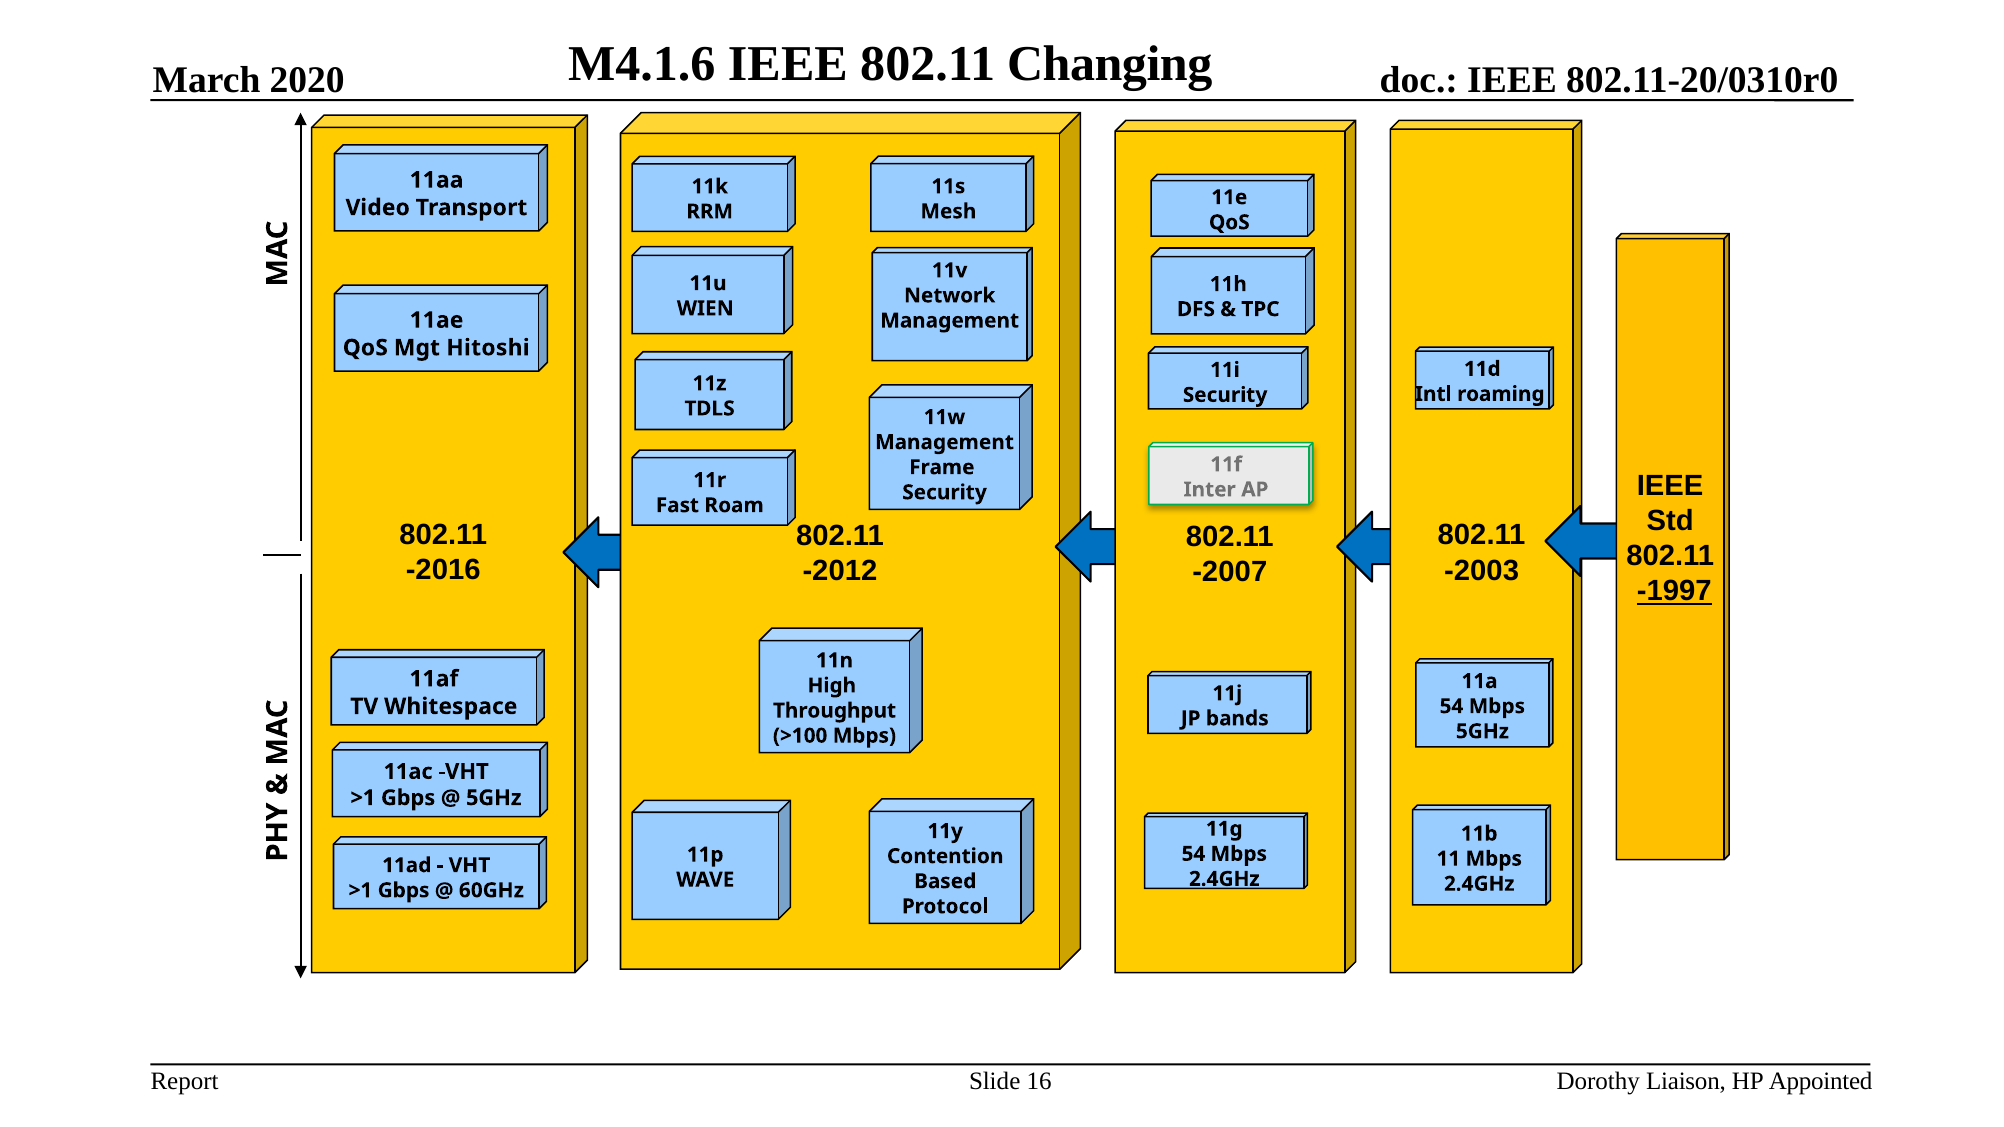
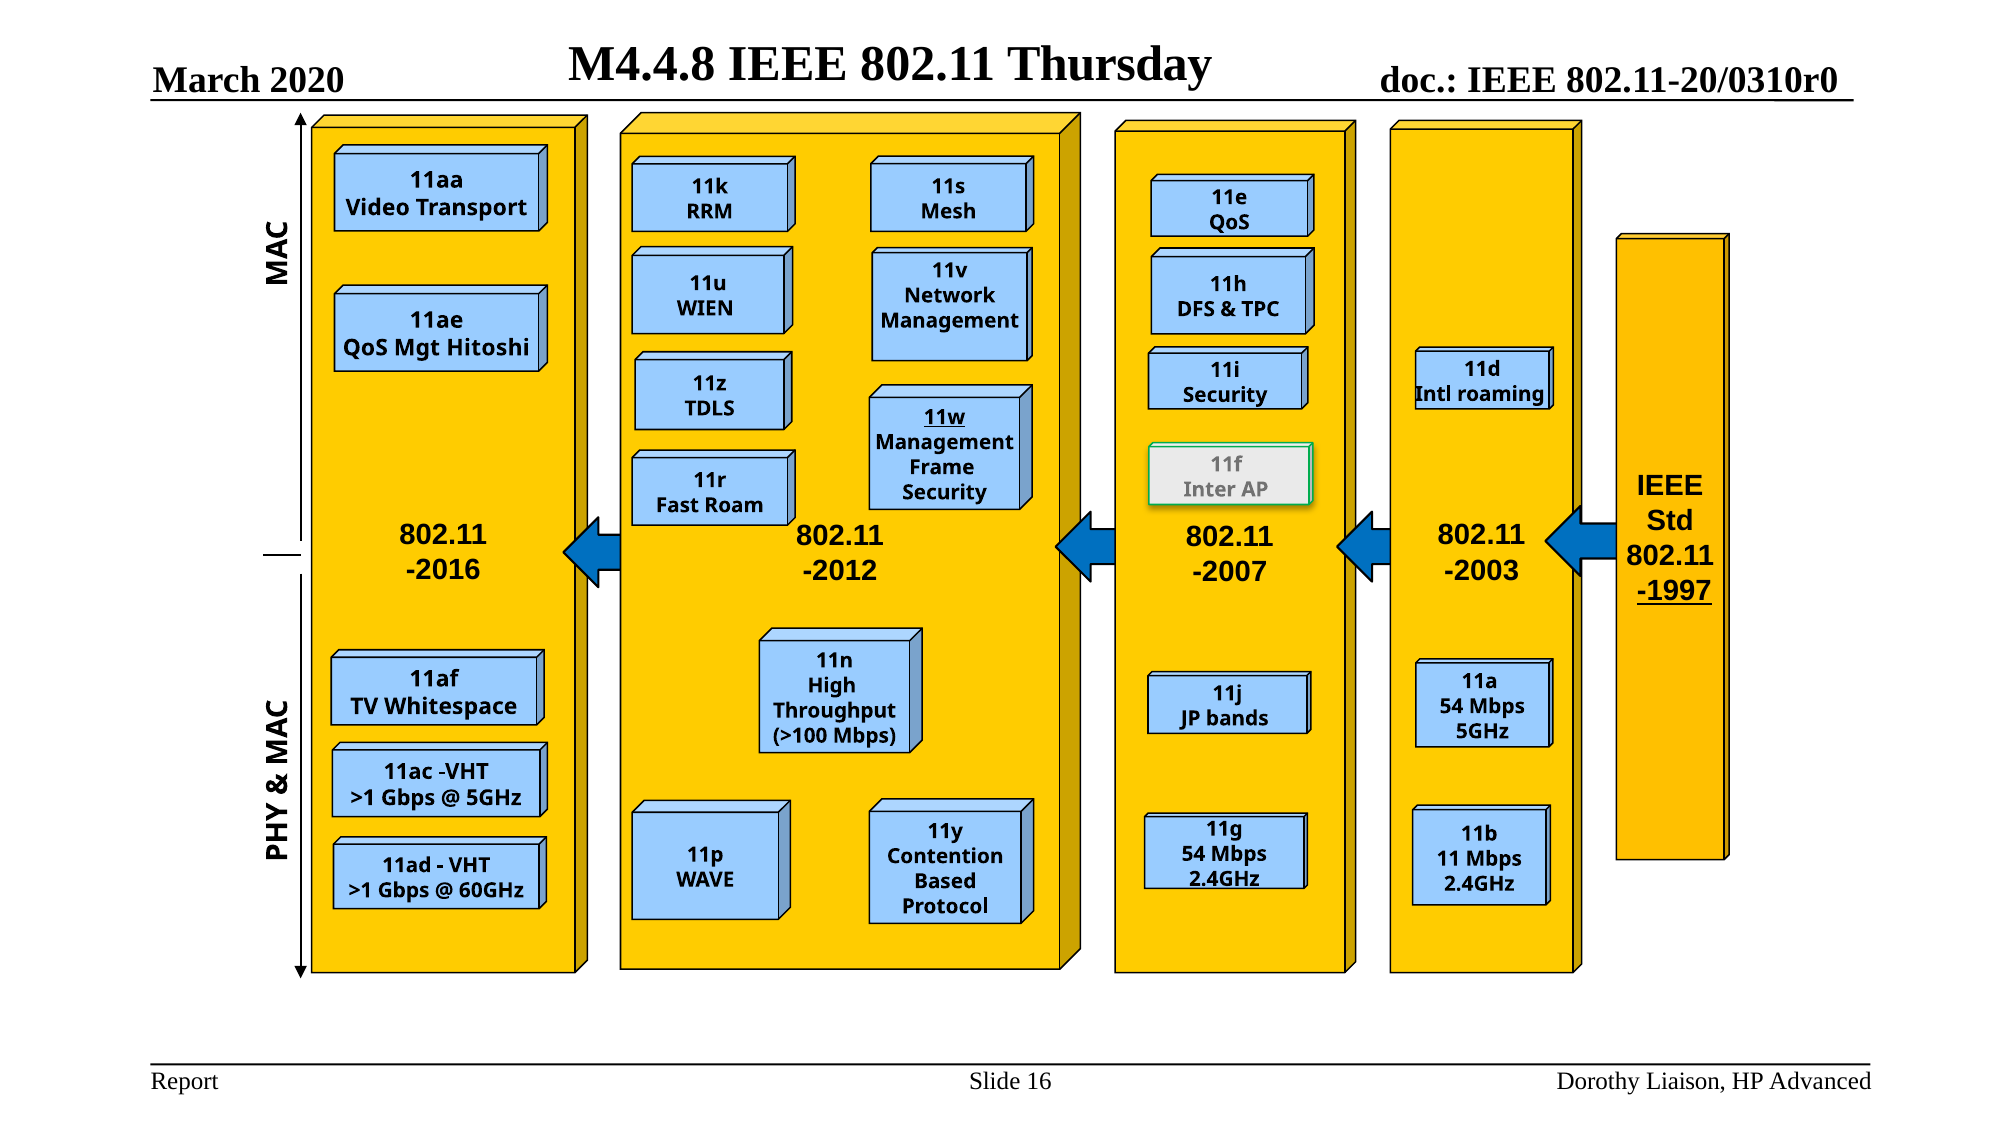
M4.1.6: M4.1.6 -> M4.4.8 (642, 64)
Changing: Changing -> Thursday (1110, 64)
11w underline: none -> present (944, 417)
Appointed: Appointed -> Advanced (1820, 1081)
